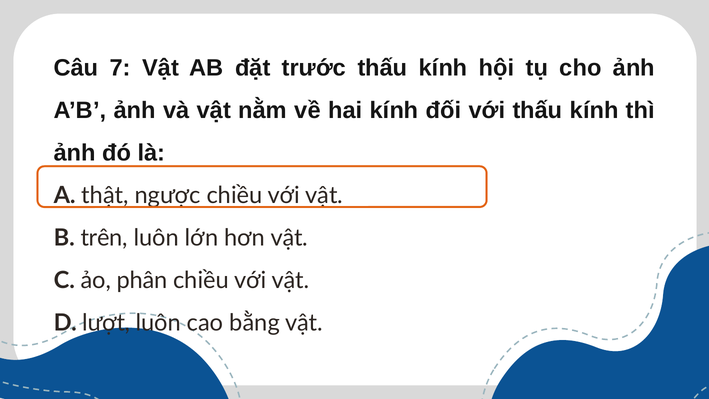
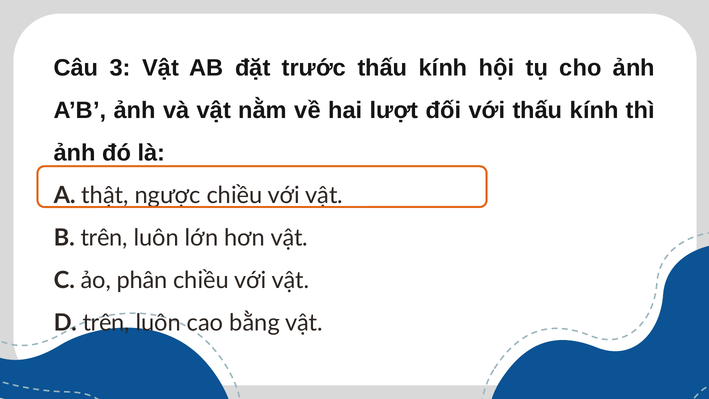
7: 7 -> 3 (120, 68)
hai kính: kính -> lượt (394, 110)
D lượt: lượt -> trên (106, 323)
